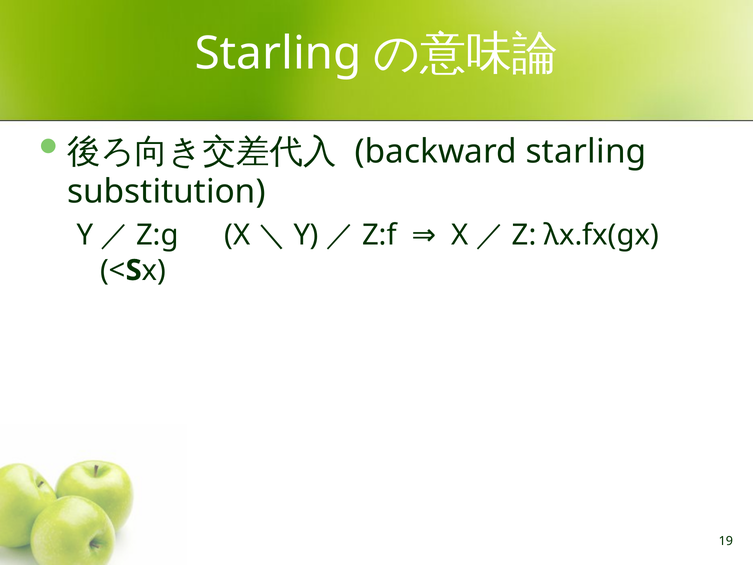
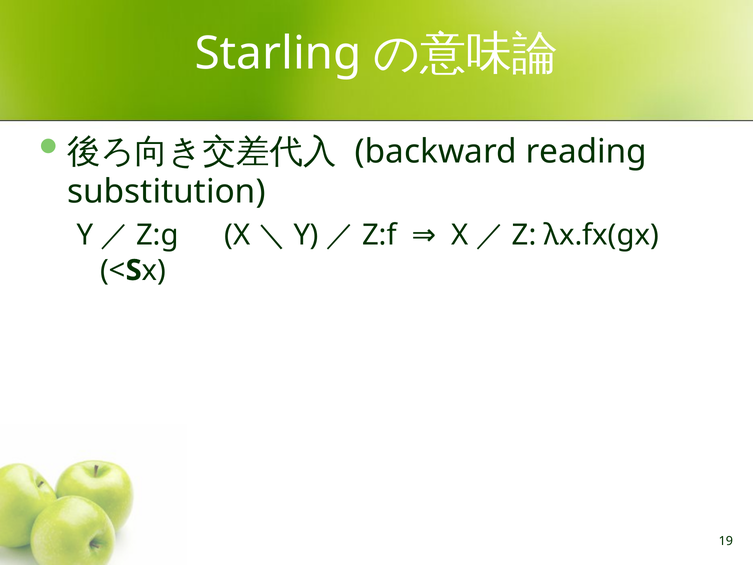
backward starling: starling -> reading (586, 152)
